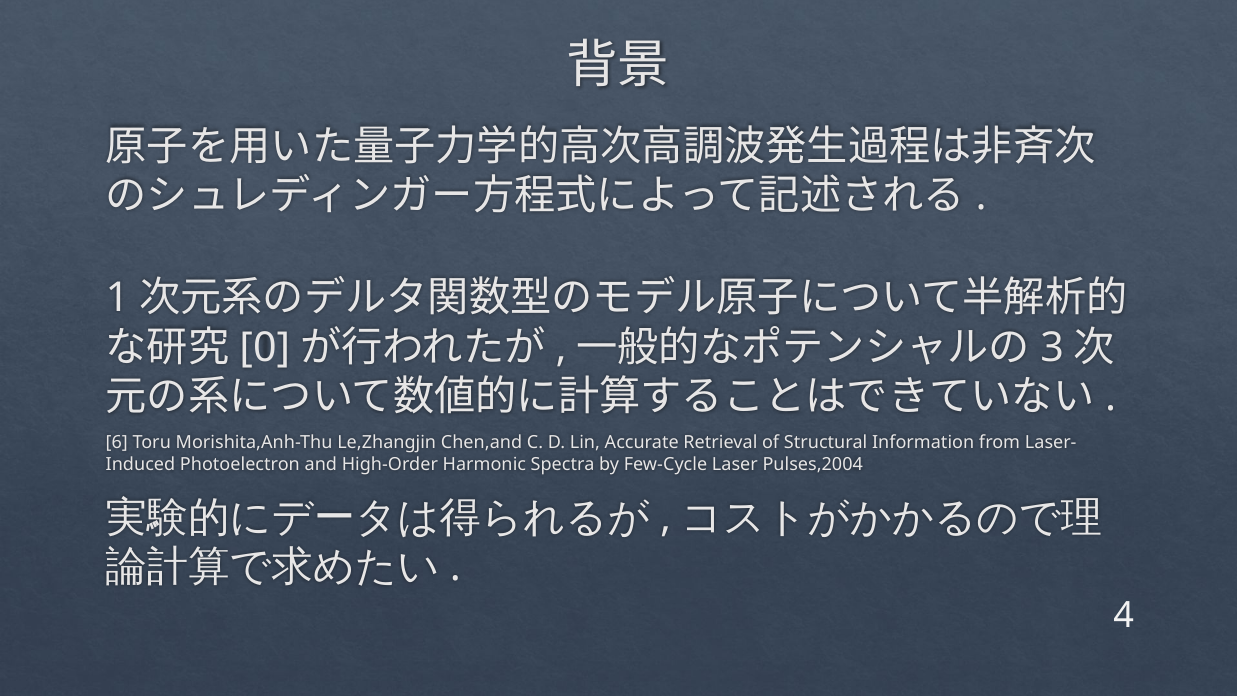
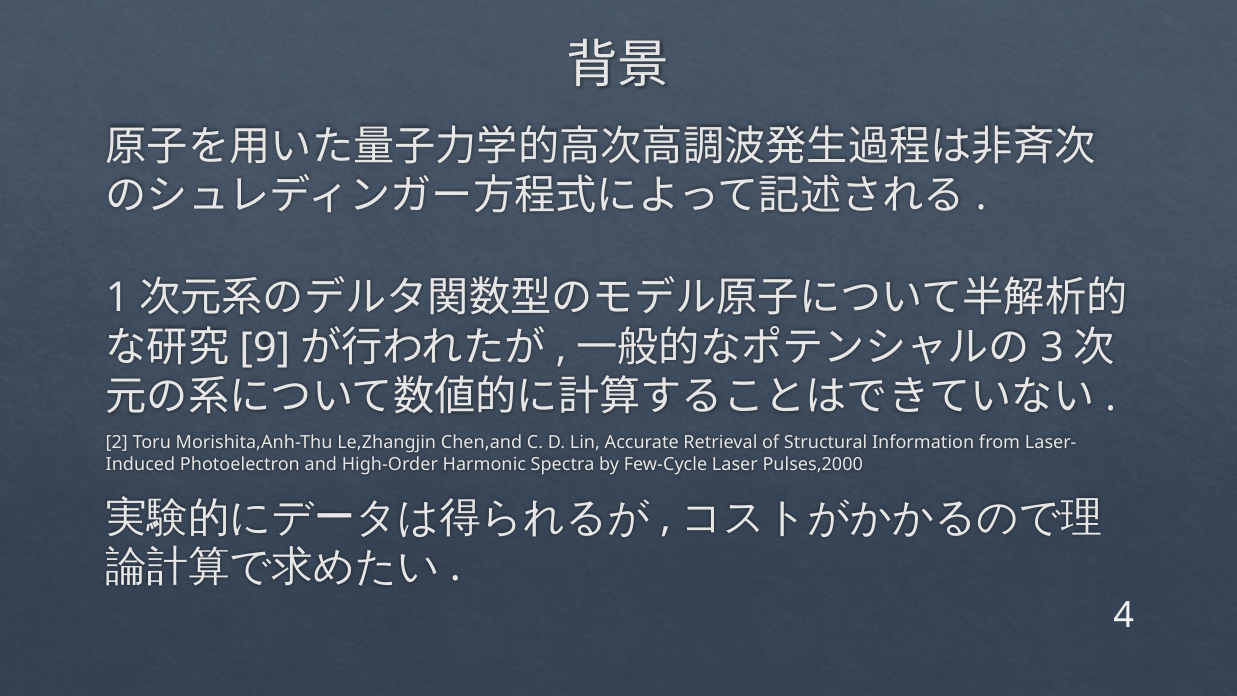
0: 0 -> 9 (265, 348)
6: 6 -> 2 (117, 442)
Pulses,2004: Pulses,2004 -> Pulses,2000 (813, 464)
